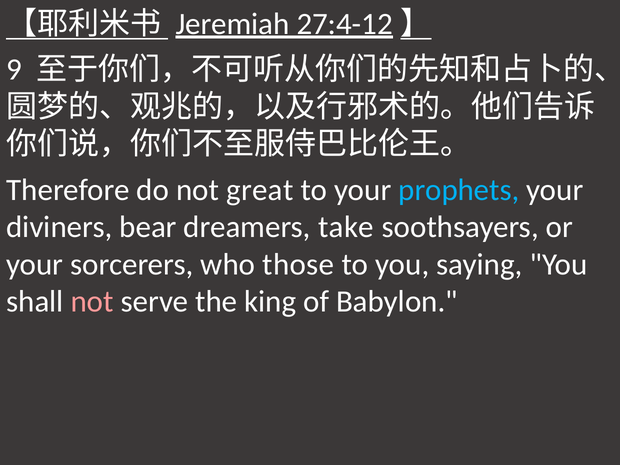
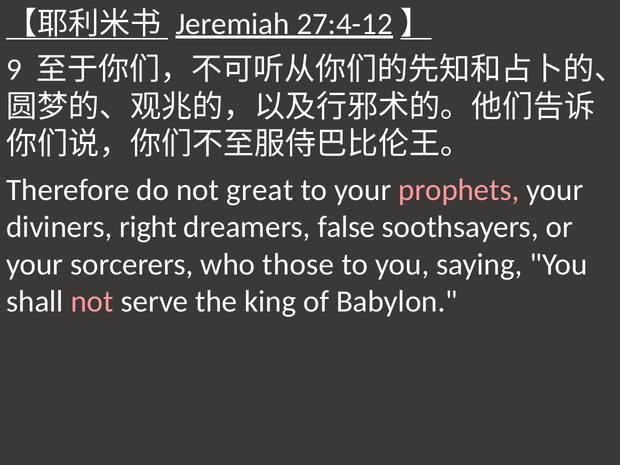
prophets colour: light blue -> pink (459, 190)
bear: bear -> right (148, 227)
take: take -> false (346, 227)
